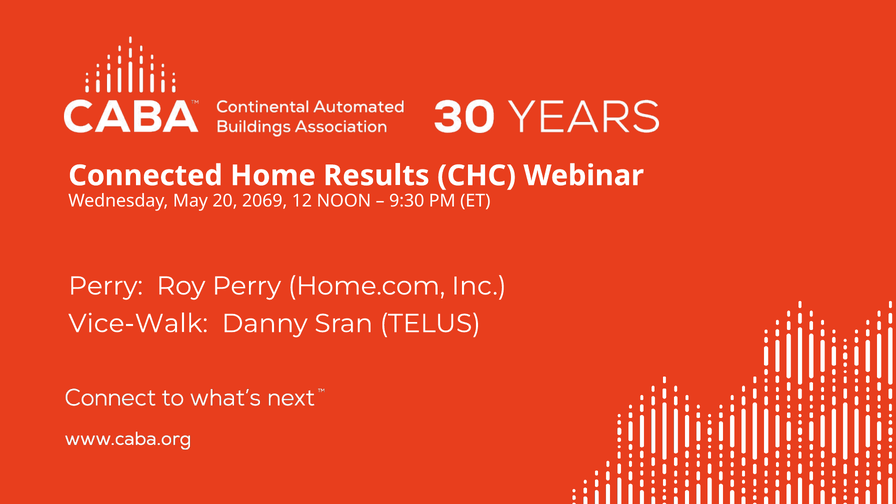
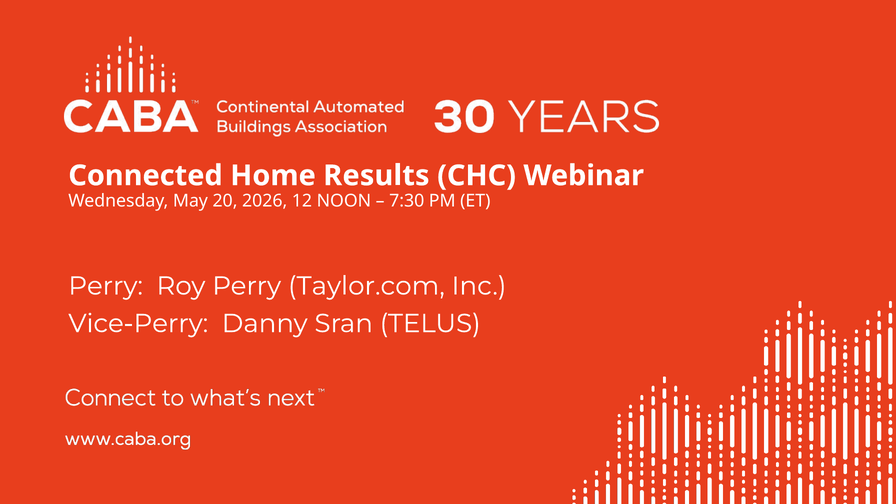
2069: 2069 -> 2026 (265, 201)
9:30: 9:30 -> 7:30 (407, 201)
Home.com: Home.com -> Taylor.com (366, 286)
Vice-Walk: Vice-Walk -> Vice-Perry (138, 324)
